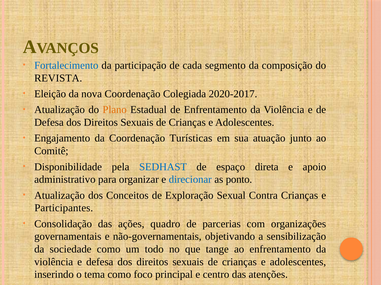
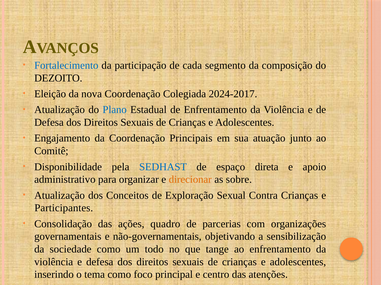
REVISTA: REVISTA -> DEZOITO (58, 78)
2020-2017: 2020-2017 -> 2024-2017 (233, 94)
Plano colour: orange -> blue (115, 110)
Turísticas: Turísticas -> Principais (191, 139)
direcionar colour: blue -> orange (190, 180)
ponto: ponto -> sobre (239, 180)
